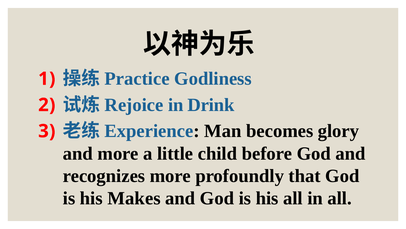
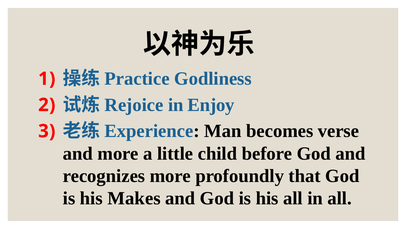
Drink: Drink -> Enjoy (211, 105)
glory: glory -> verse (339, 131)
